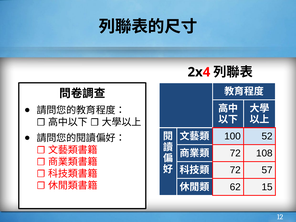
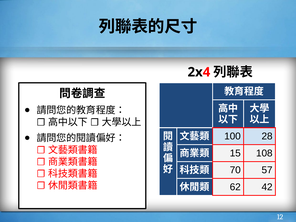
52: 52 -> 28 (267, 136)
72: 72 -> 15 (235, 153)
72: 72 -> 70 (235, 170)
15: 15 -> 42 (267, 187)
